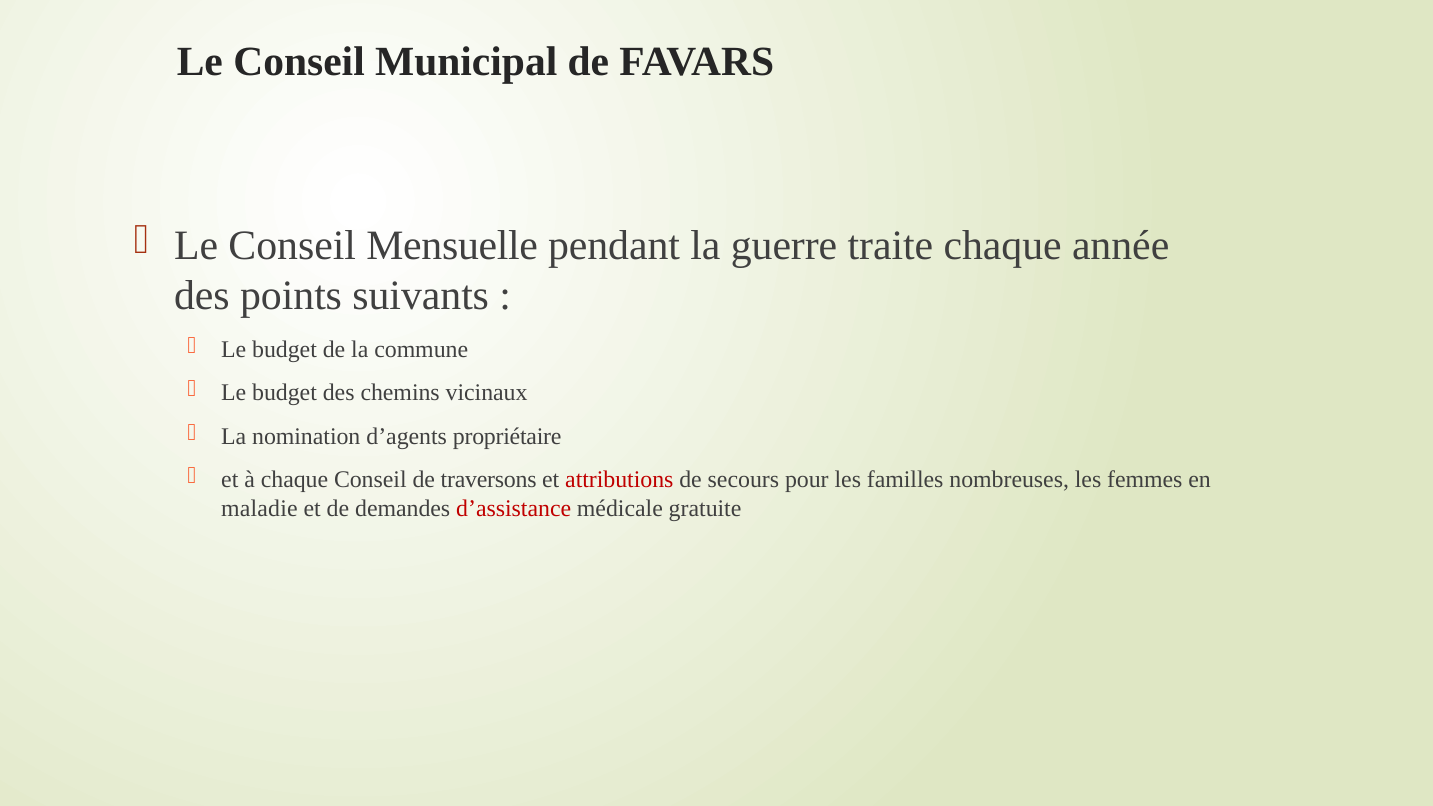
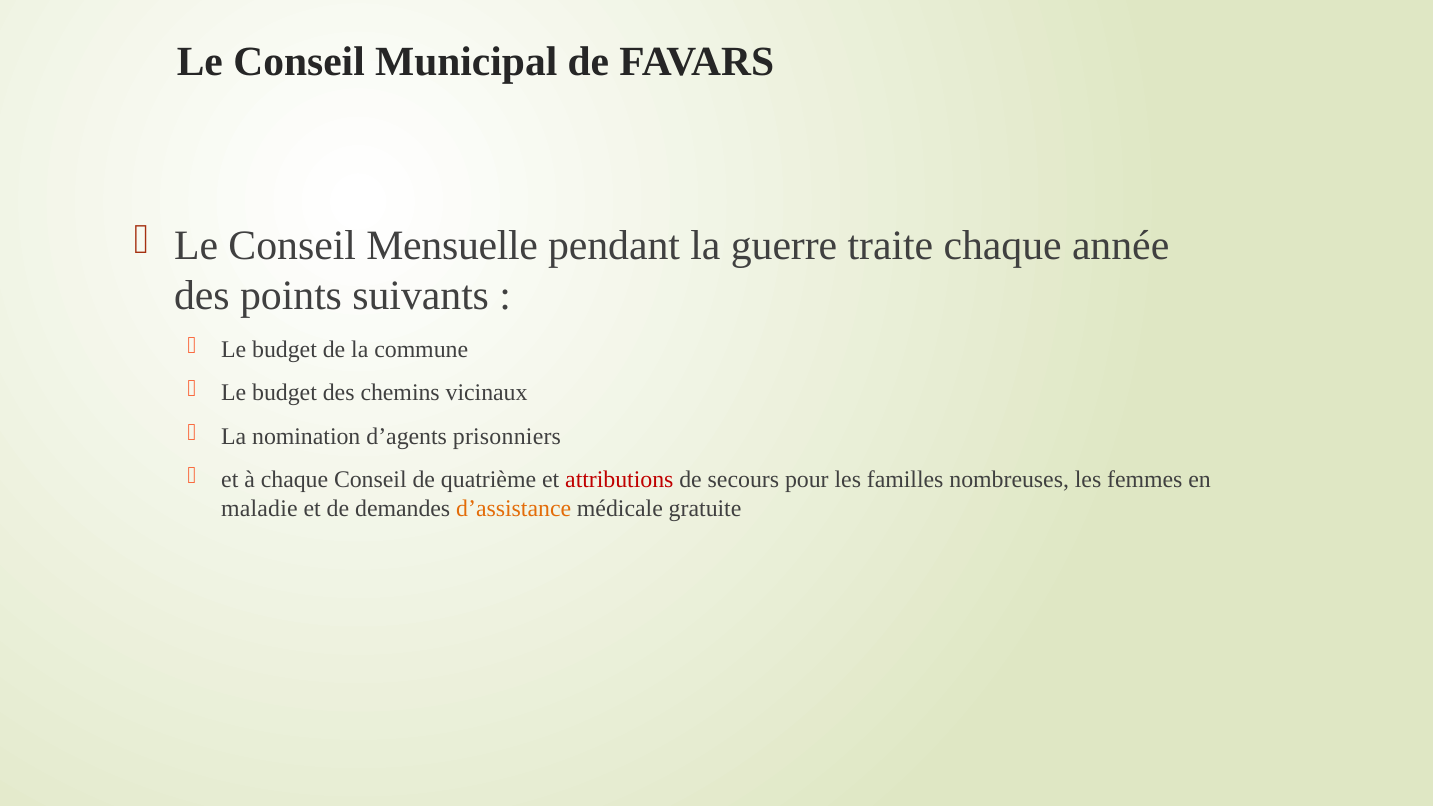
propriétaire: propriétaire -> prisonniers (507, 436)
traversons: traversons -> quatrième (489, 480)
d’assistance colour: red -> orange (514, 509)
